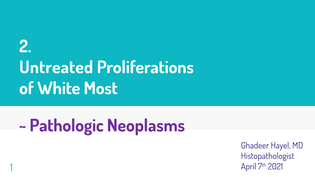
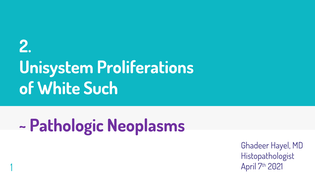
Untreated: Untreated -> Unisystem (56, 68)
Most: Most -> Such (101, 89)
